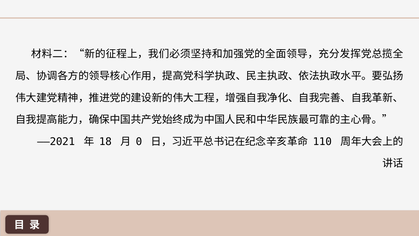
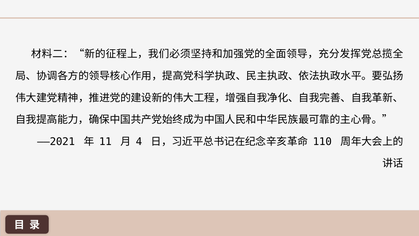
18: 18 -> 11 (105, 141)
0: 0 -> 4 (139, 141)
